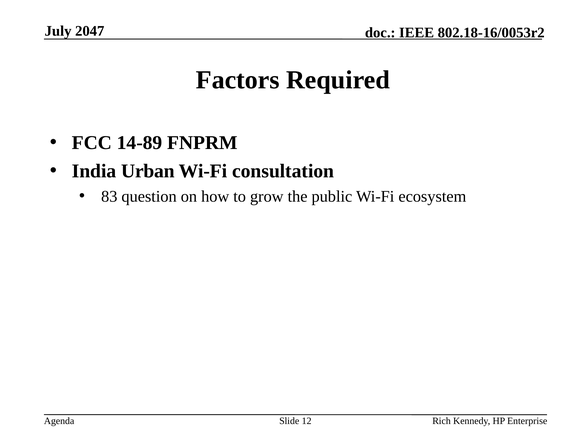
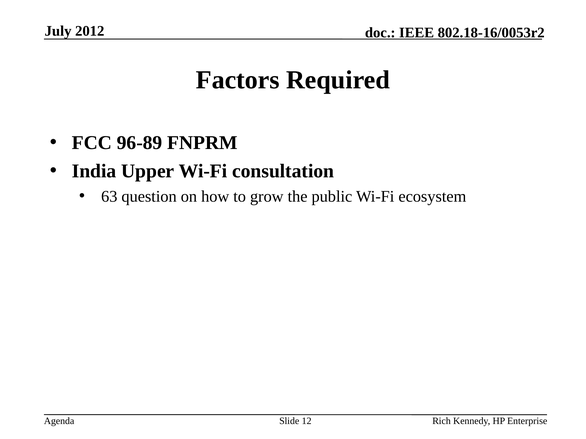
2047: 2047 -> 2012 (90, 31)
14-89: 14-89 -> 96-89 (140, 143)
Urban: Urban -> Upper (148, 171)
83: 83 -> 63 (109, 197)
